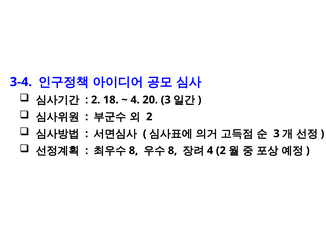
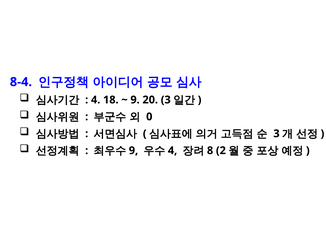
3-4: 3-4 -> 8-4 (21, 82)
2: 2 -> 4 (96, 100)
4: 4 -> 9 (135, 100)
2: 2 -> 0 (149, 117)
8: 8 -> 9 (133, 151)
8: 8 -> 4 (173, 151)
4: 4 -> 8 (210, 151)
